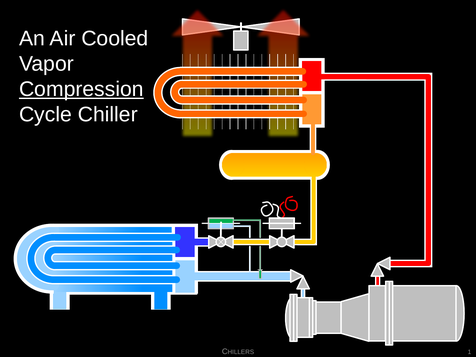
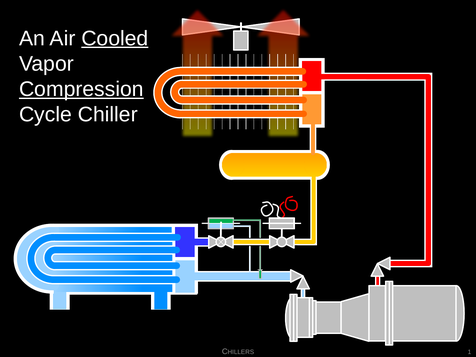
Cooled underline: none -> present (115, 38)
